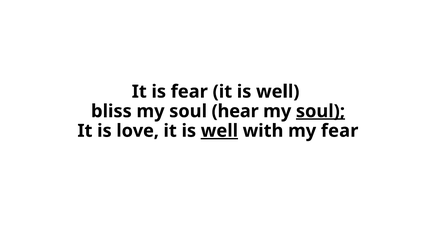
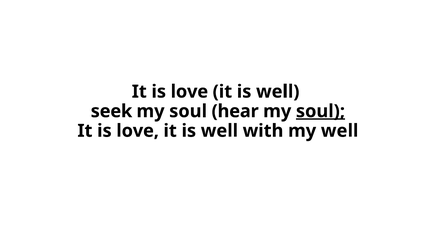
fear: fear -> love (189, 92)
bliss: bliss -> seek (111, 111)
well underline: present -> none (219, 131)
my fear: fear -> well (340, 131)
